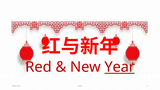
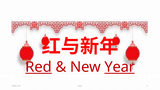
Red underline: none -> present (39, 67)
